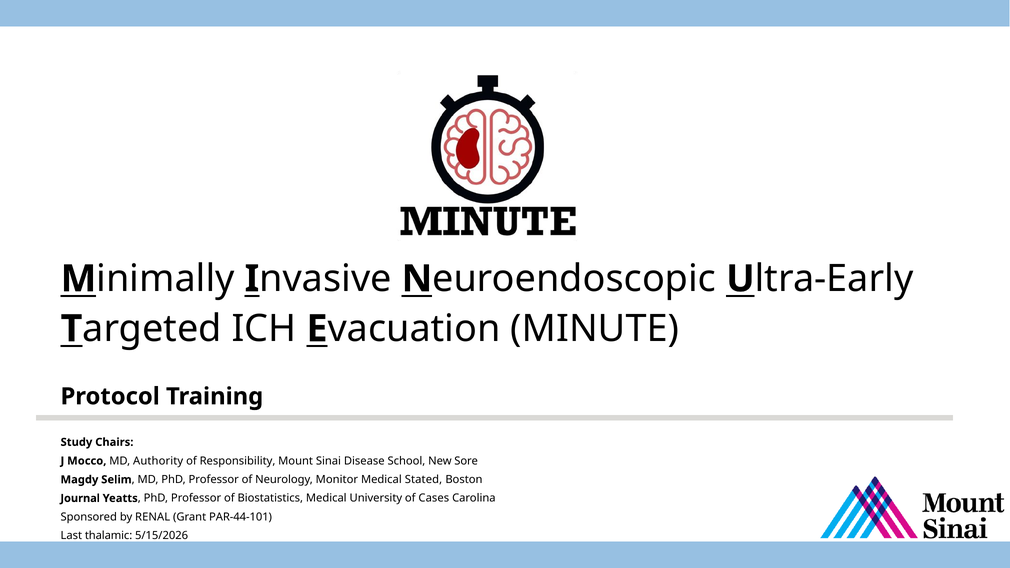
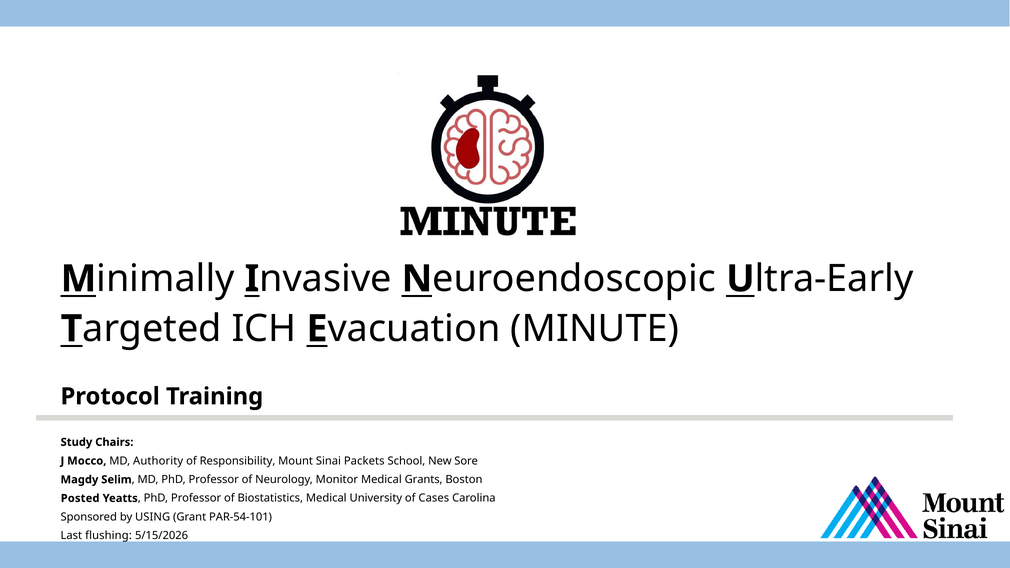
Disease: Disease -> Packets (364, 461)
Stated: Stated -> Grants (424, 480)
Journal: Journal -> Posted (80, 498)
RENAL: RENAL -> USING (153, 517)
PAR-44-101: PAR-44-101 -> PAR-54-101 (241, 517)
thalamic: thalamic -> flushing (108, 536)
